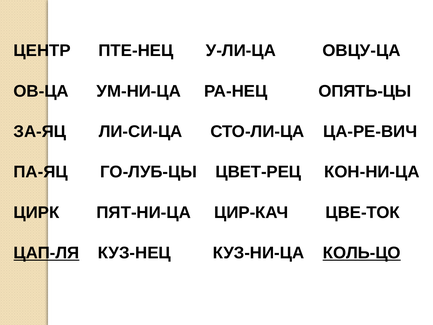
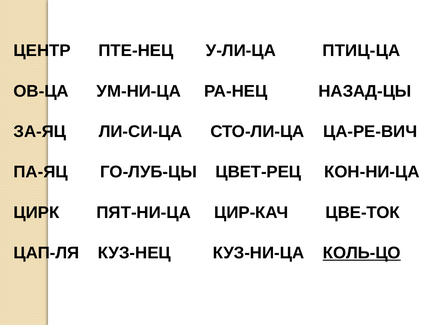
ОВЦУ-ЦА: ОВЦУ-ЦА -> ПТИЦ-ЦА (361, 51)
ОПЯТЬ-ЦЫ: ОПЯТЬ-ЦЫ -> НАЗАД-ЦЫ (365, 91)
ЦАП-ЛЯ underline: present -> none (46, 253)
